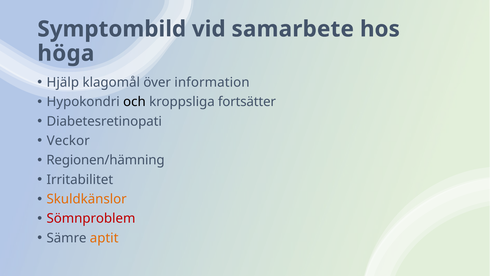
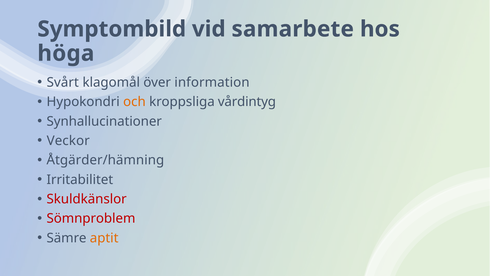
Hjälp: Hjälp -> Svårt (63, 82)
och colour: black -> orange (134, 102)
fortsätter: fortsätter -> vårdintyg (247, 102)
Diabetesretinopati: Diabetesretinopati -> Synhallucinationer (104, 121)
Regionen/hämning: Regionen/hämning -> Åtgärder/hämning (105, 160)
Skuldkänslor colour: orange -> red (87, 199)
